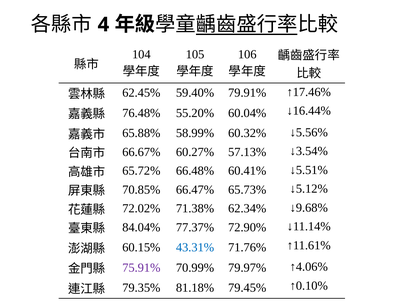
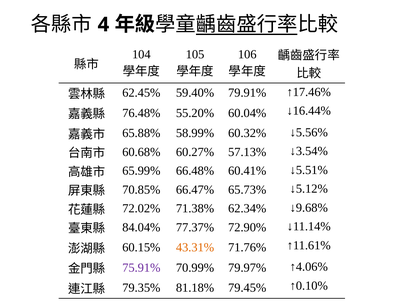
66.67%: 66.67% -> 60.68% (141, 152)
65.72%: 65.72% -> 65.99% (141, 171)
43.31% colour: blue -> orange (195, 248)
